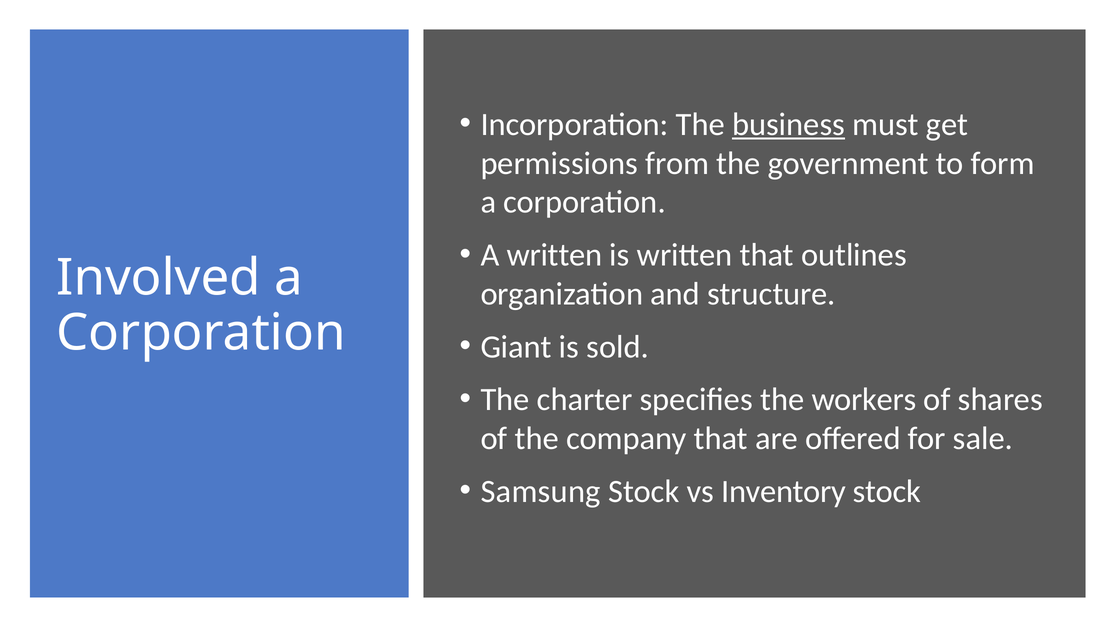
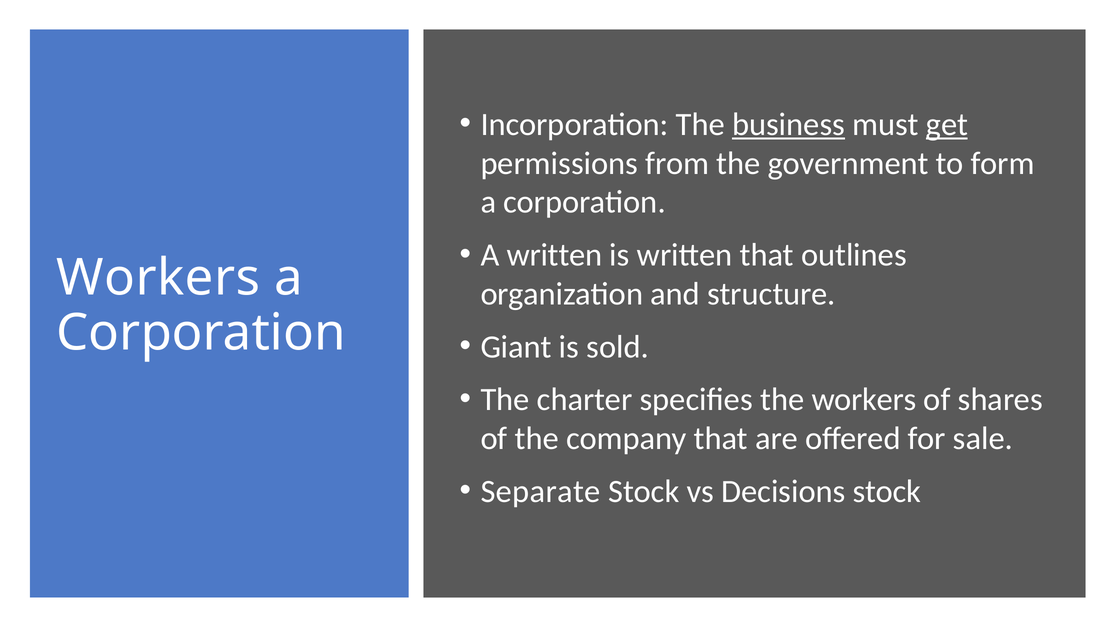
get underline: none -> present (947, 124)
Involved: Involved -> Workers (158, 278)
Samsung: Samsung -> Separate (541, 492)
Inventory: Inventory -> Decisions (783, 492)
